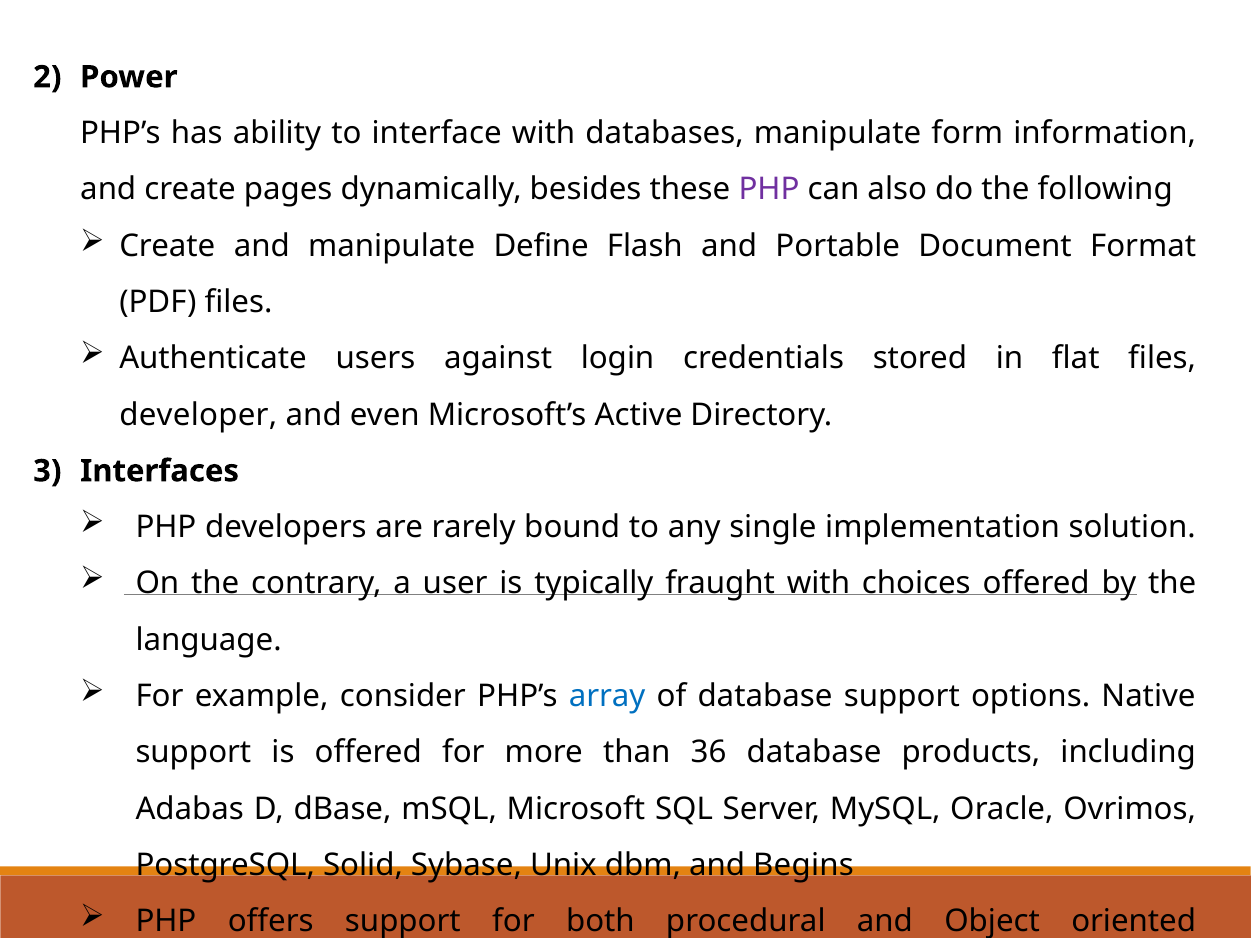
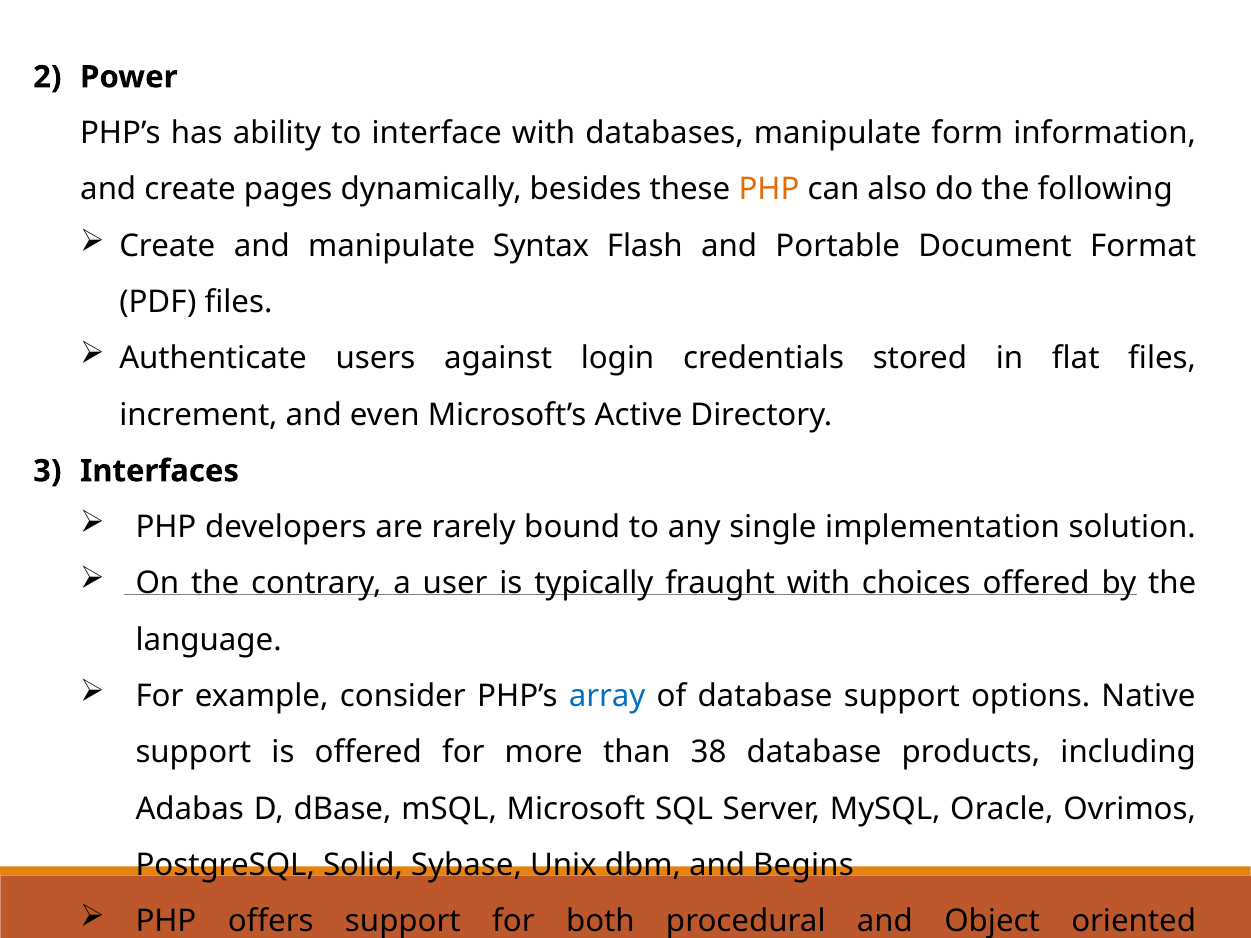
PHP colour: purple -> orange (769, 190)
Define: Define -> Syntax (541, 246)
developer: developer -> increment (198, 415)
36: 36 -> 38 (709, 753)
